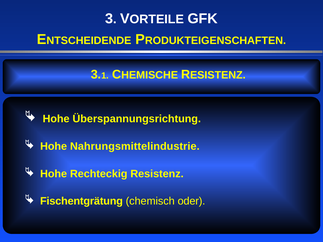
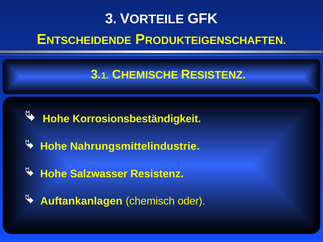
Überspannungsrichtung: Überspannungsrichtung -> Korrosionsbeständigkeit (137, 119)
Rechteckig: Rechteckig -> Salzwasser (99, 174)
Fischentgrätung: Fischentgrätung -> Auftankanlagen (81, 201)
